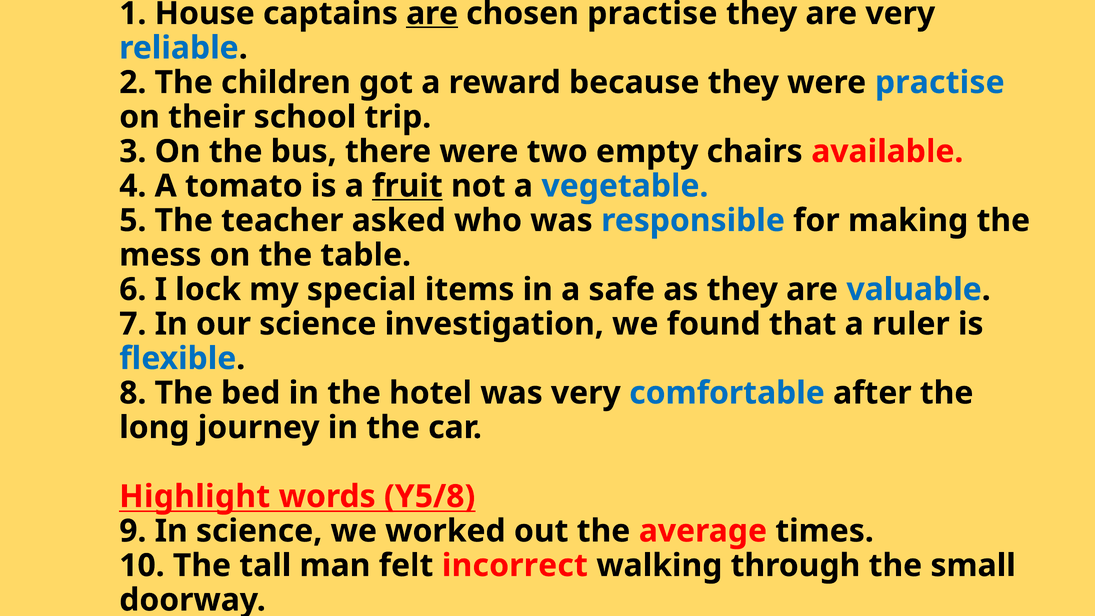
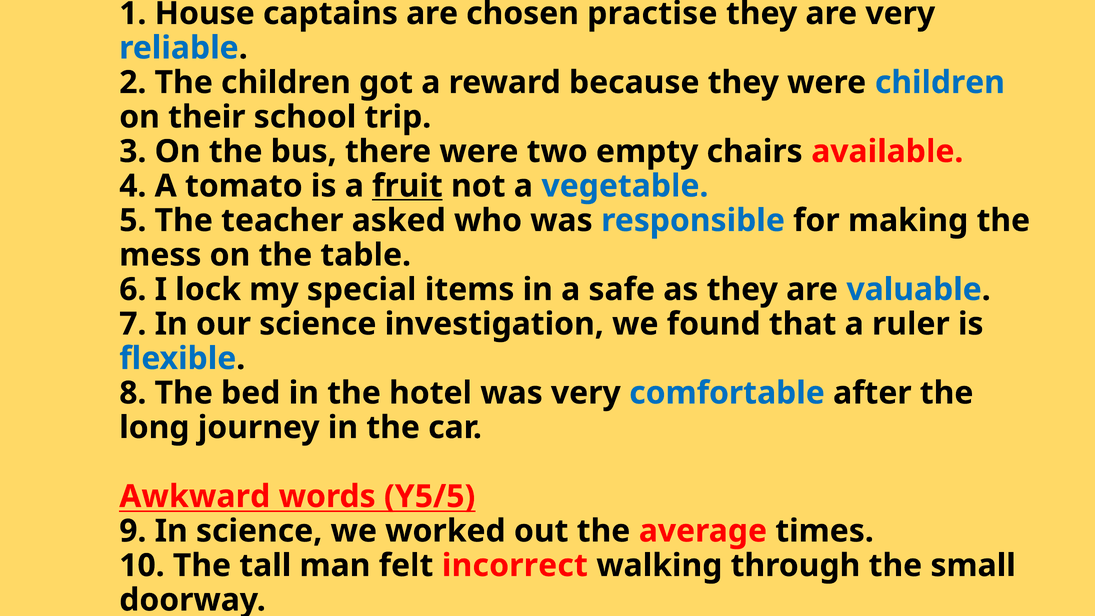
are underline: present -> none (432, 13)
were practise: practise -> children (940, 82)
Highlight: Highlight -> Awkward (195, 496)
Y5/8: Y5/8 -> Y5/5 (430, 496)
